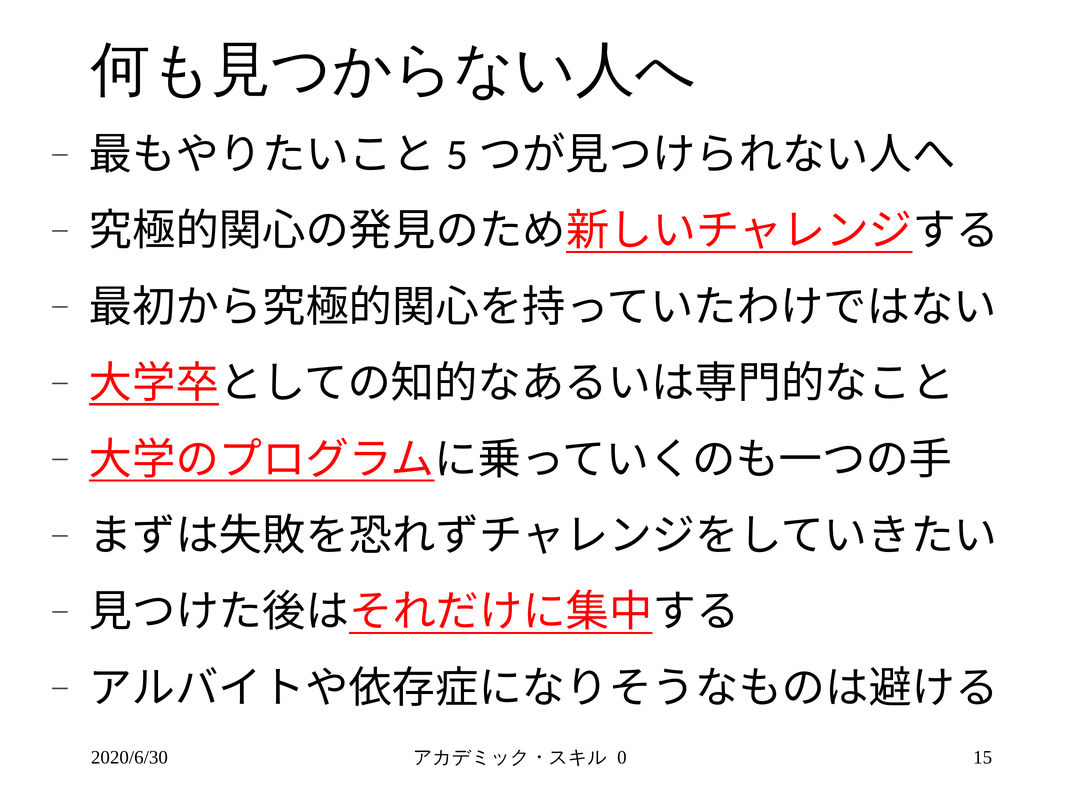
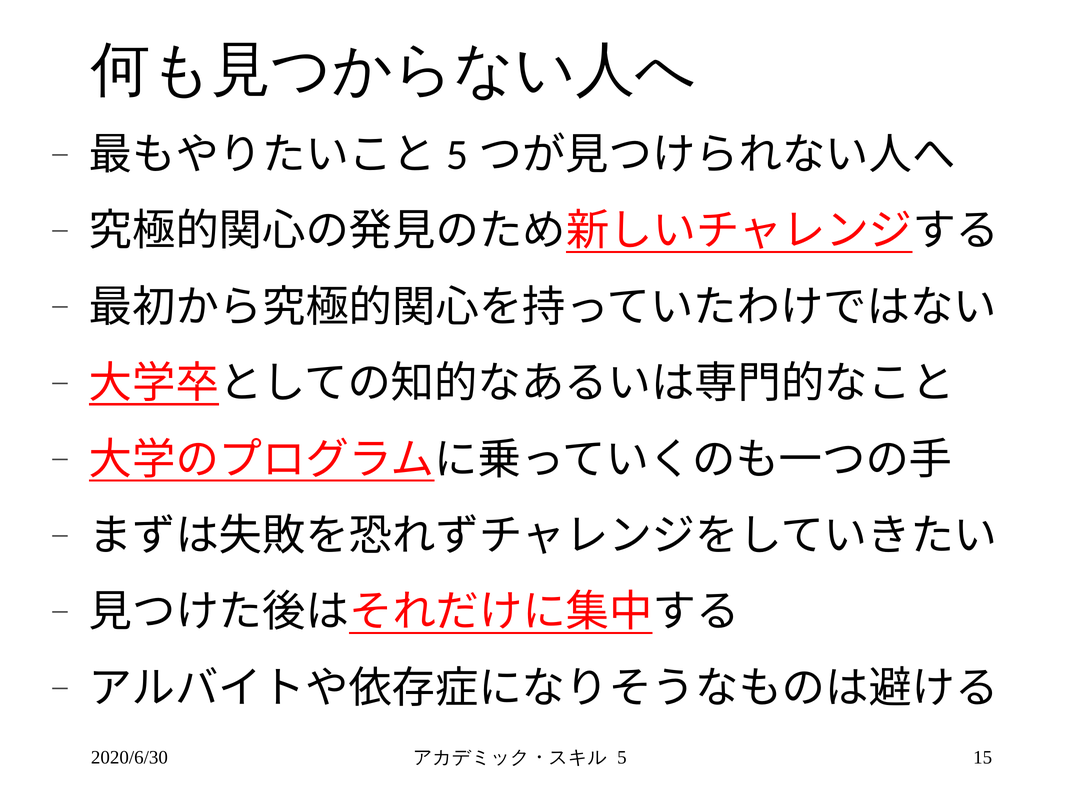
0: 0 -> 5 (622, 758)
